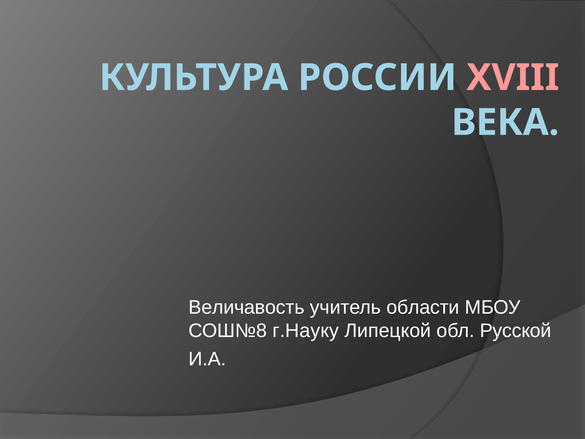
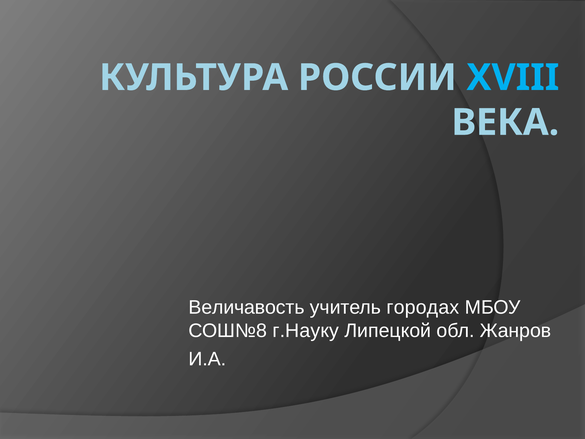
XVIII colour: pink -> light blue (513, 78)
области: области -> городах (423, 307)
Русской: Русской -> Жанров (516, 331)
